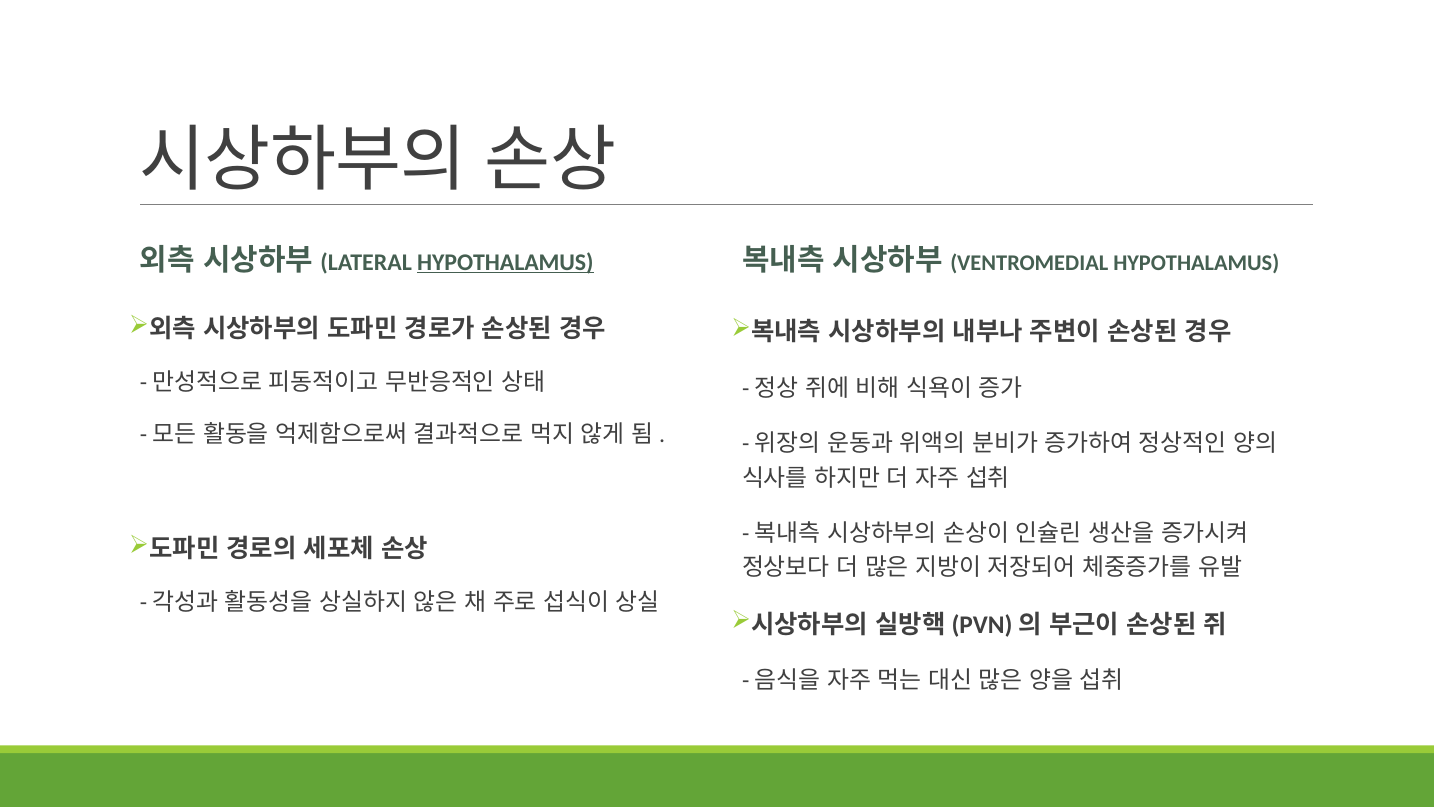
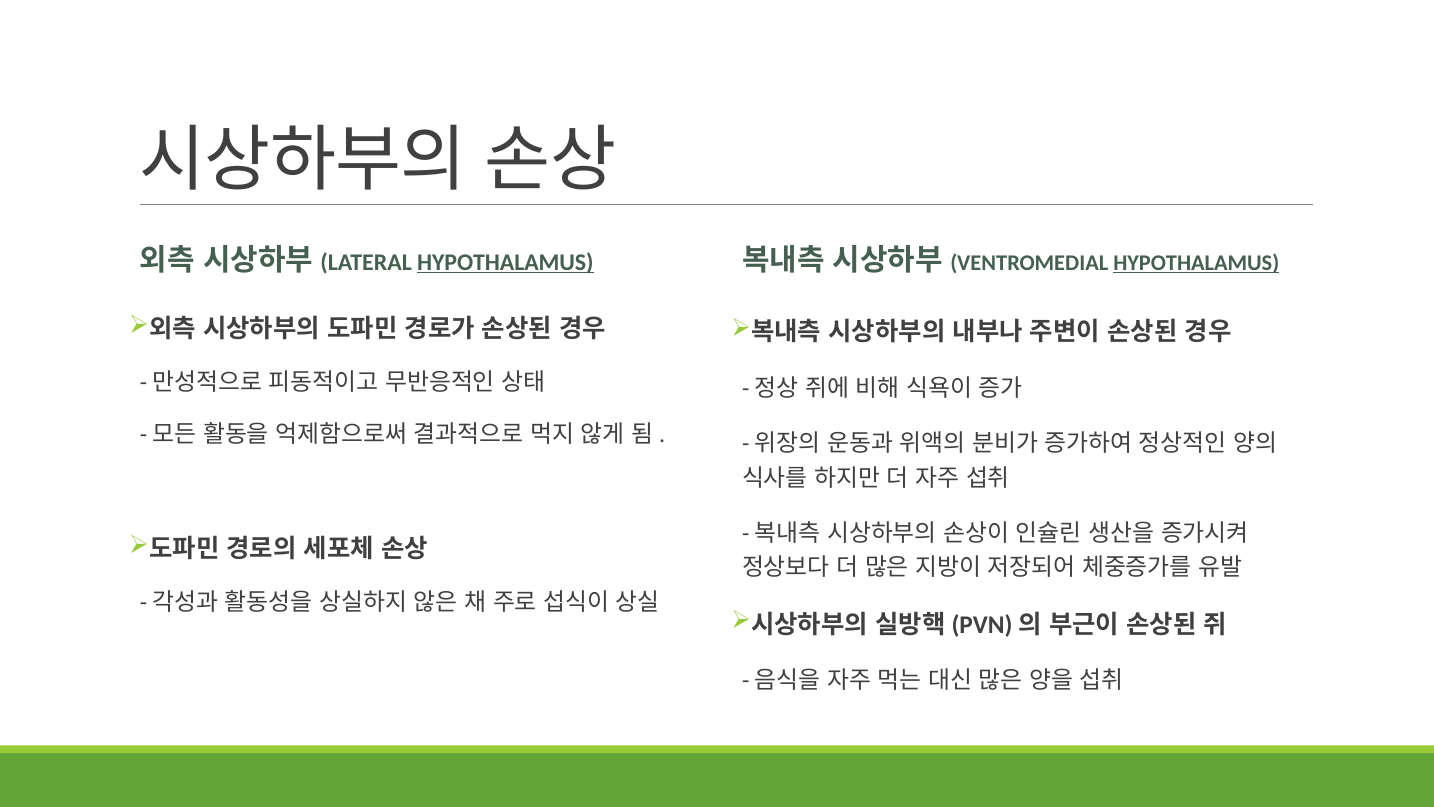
HYPOTHALAMUS underline: none -> present (1196, 263)
